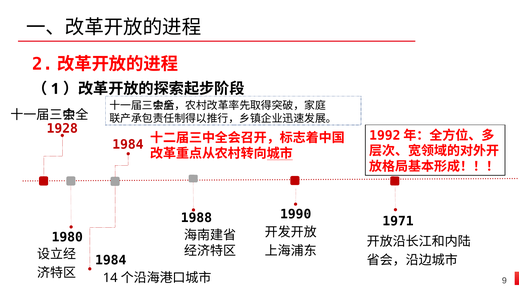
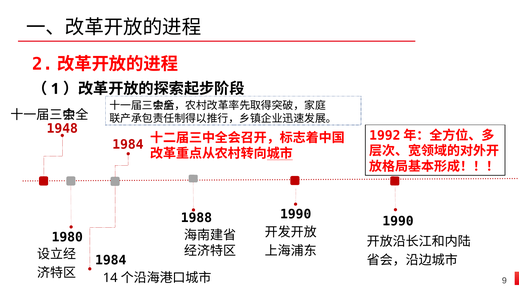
1928: 1928 -> 1948 (62, 129)
1971: 1971 -> 1990 (398, 221)
